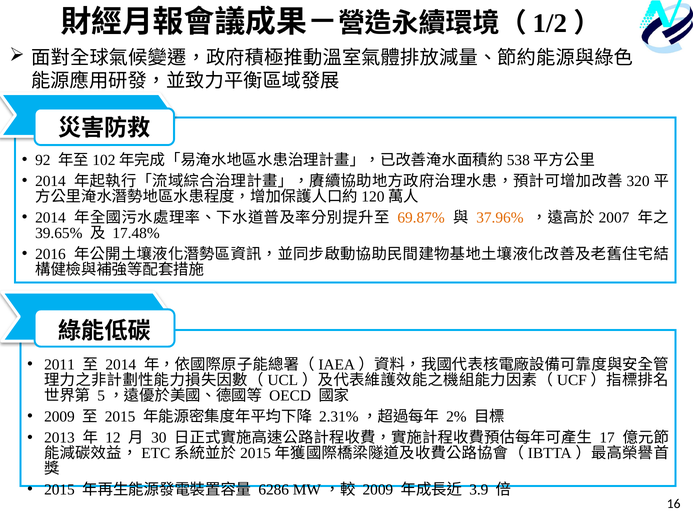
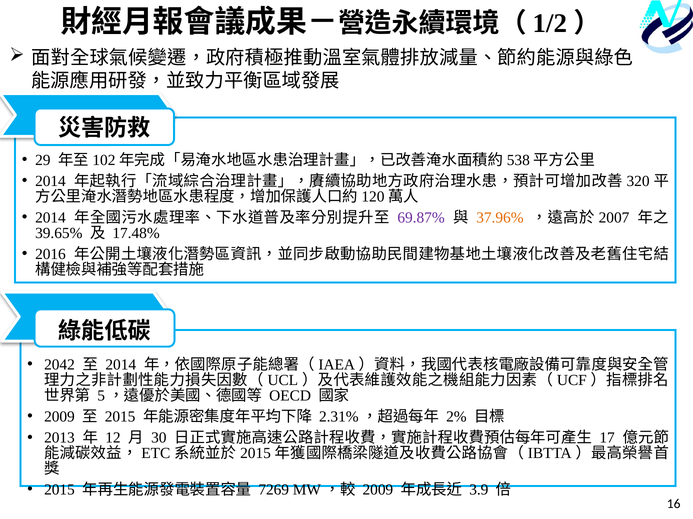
92: 92 -> 29 (43, 160)
69.87% colour: orange -> purple (421, 218)
2011: 2011 -> 2042 (60, 365)
6286: 6286 -> 7269 (274, 490)
